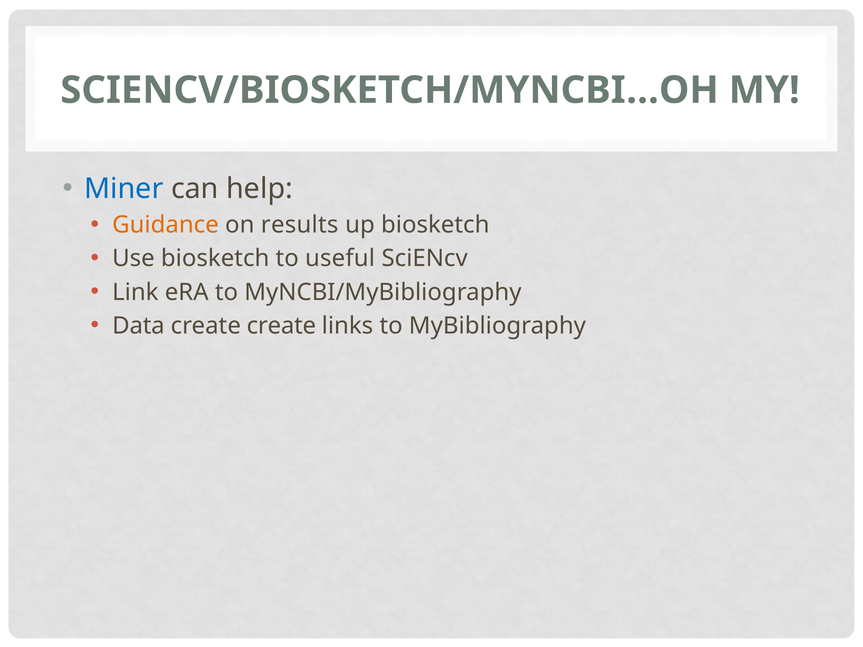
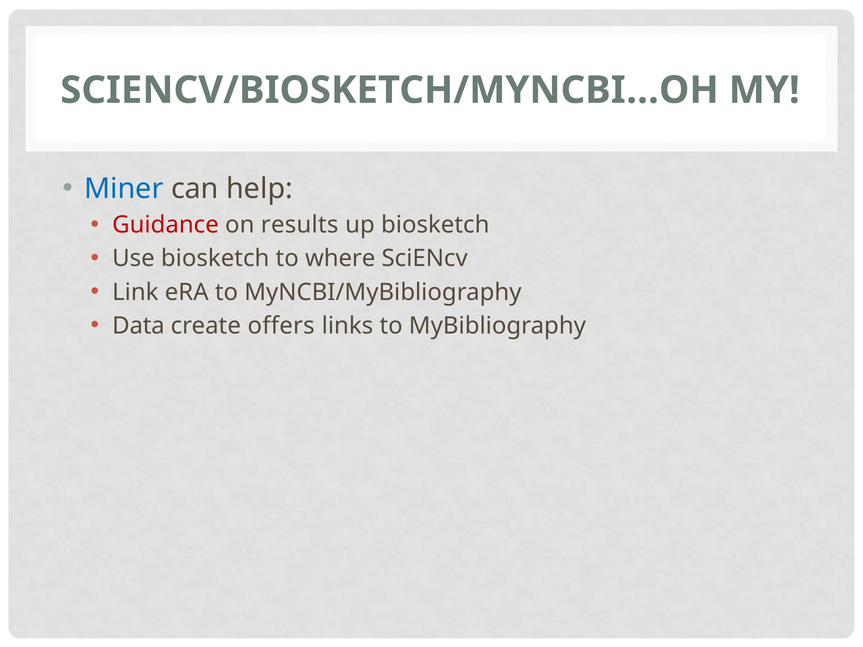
Guidance colour: orange -> red (165, 225)
useful: useful -> where (340, 259)
create create: create -> offers (281, 326)
